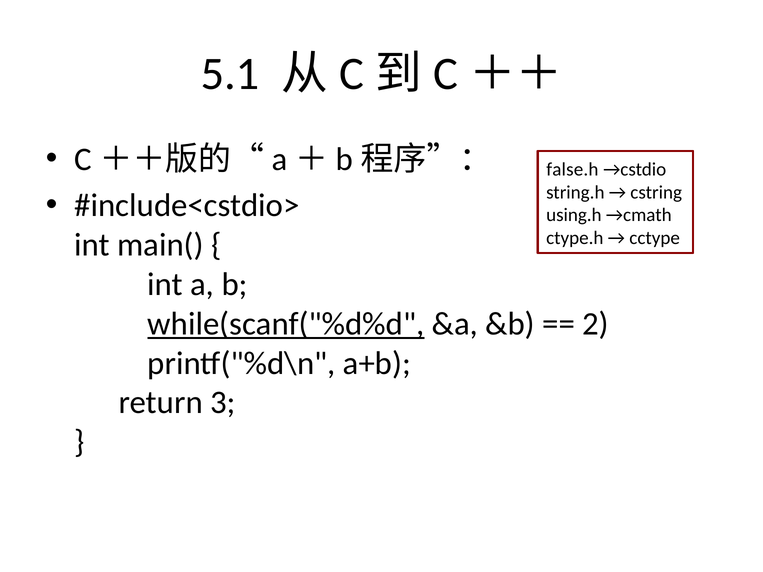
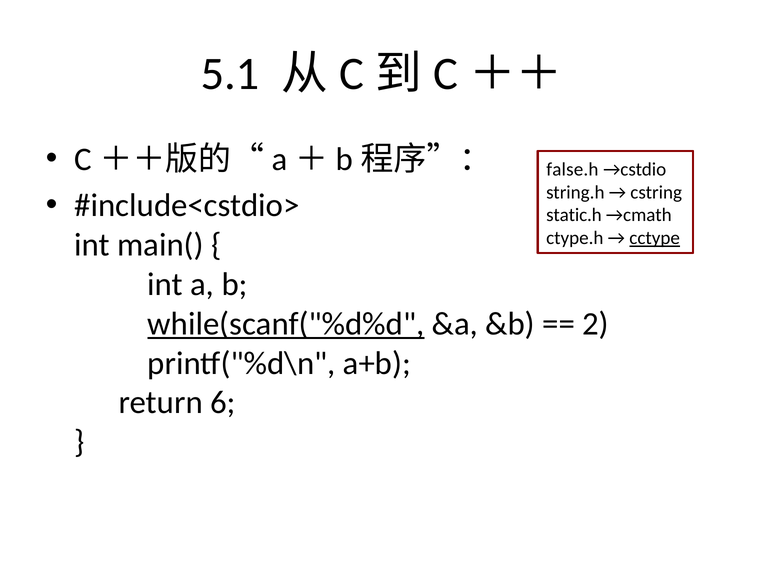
using.h: using.h -> static.h (574, 215)
cctype underline: none -> present (655, 238)
3: 3 -> 6 (223, 403)
